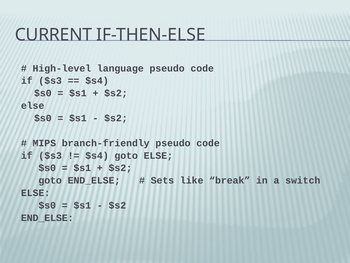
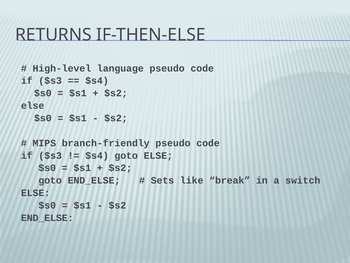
CURRENT: CURRENT -> RETURNS (53, 35)
